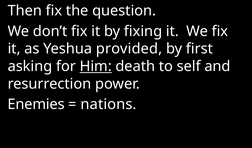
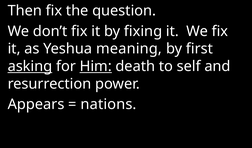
provided: provided -> meaning (129, 49)
asking underline: none -> present (30, 66)
Enemies: Enemies -> Appears (36, 104)
